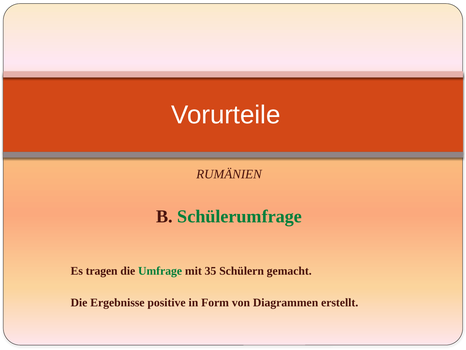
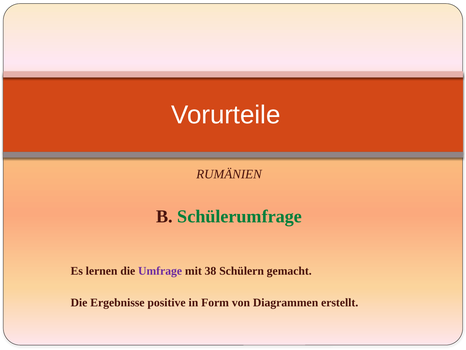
tragen: tragen -> lernen (102, 271)
Umfrage colour: green -> purple (160, 271)
35: 35 -> 38 (210, 271)
